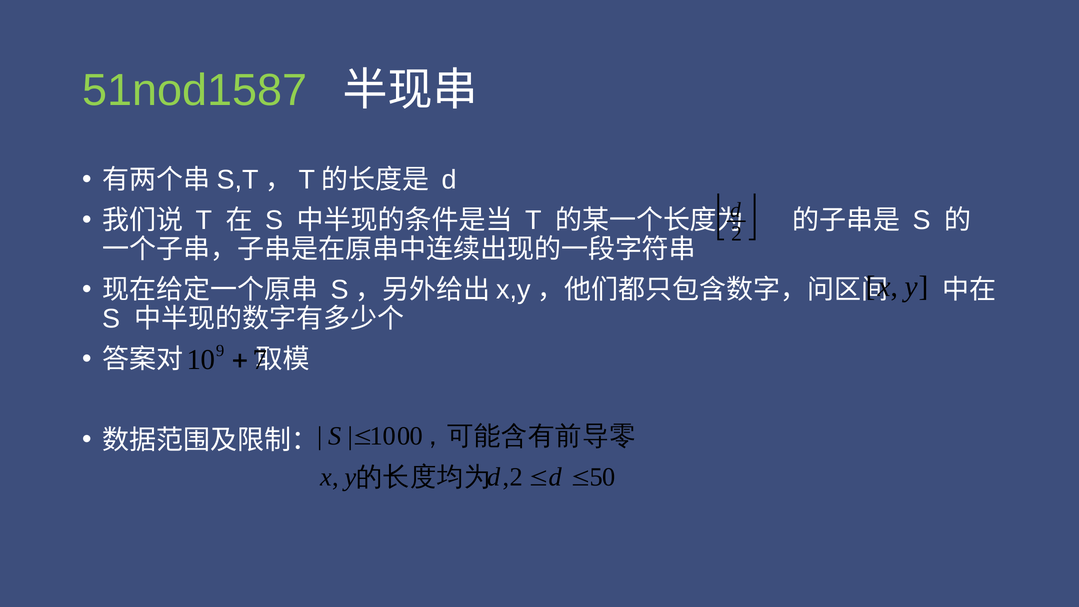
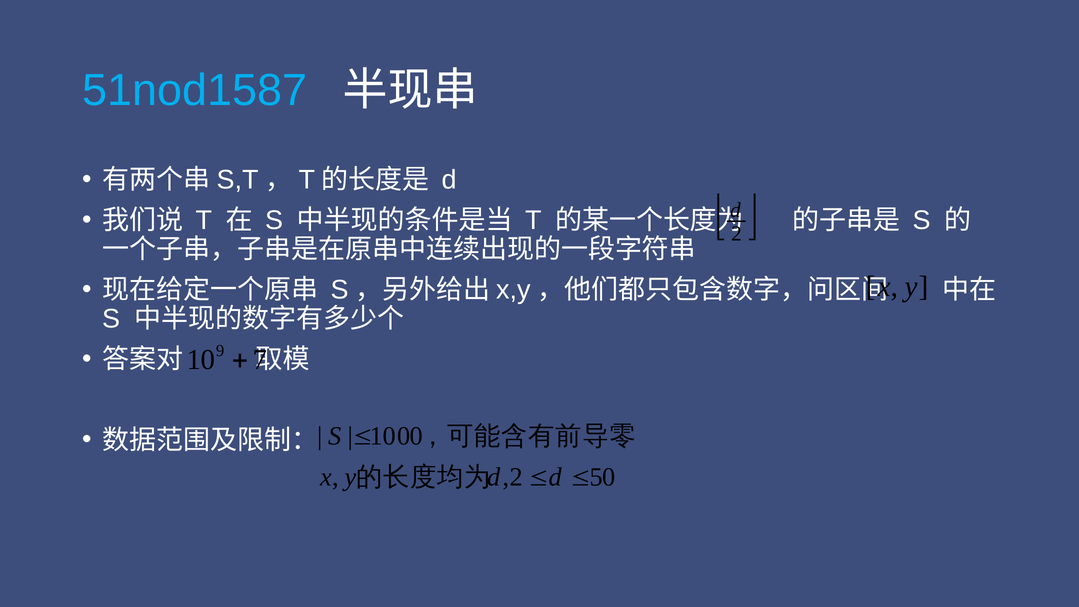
51nod1587 colour: light green -> light blue (195, 91)
